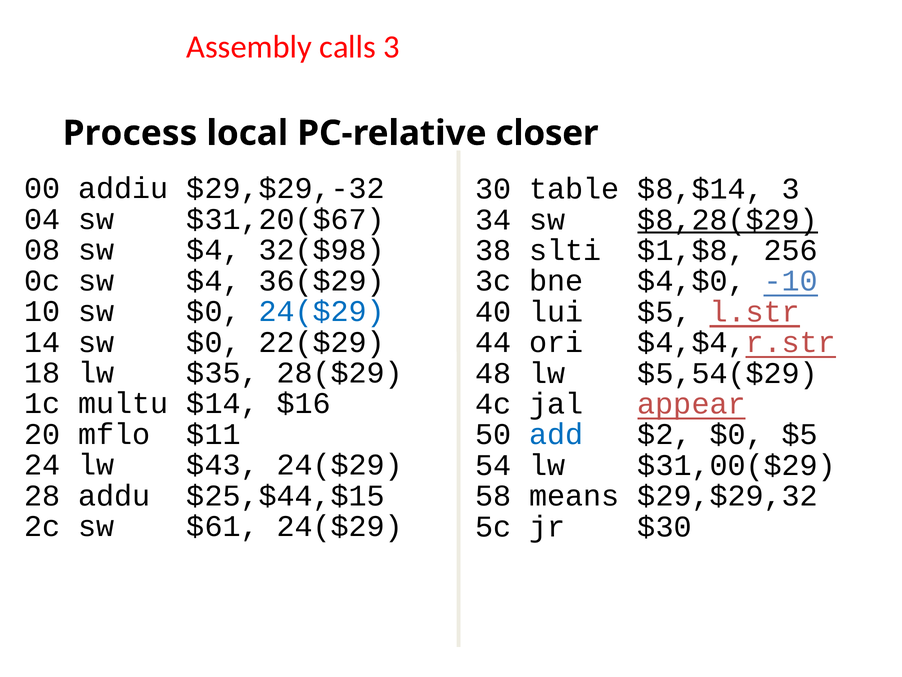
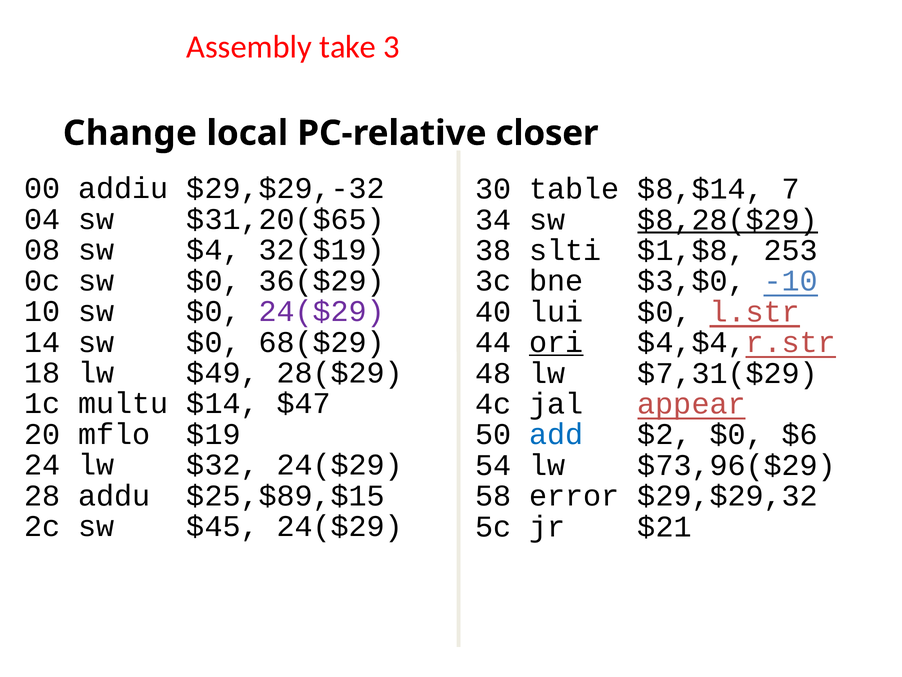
calls: calls -> take (348, 47)
Process: Process -> Change (130, 133)
$8,$14 3: 3 -> 7 (791, 189)
$31,20($67: $31,20($67 -> $31,20($65 (286, 219)
32($98: 32($98 -> 32($19 (322, 250)
256: 256 -> 253 (791, 250)
0c sw $4: $4 -> $0 (214, 280)
$4,$0: $4,$0 -> $3,$0 (692, 281)
24($29 colour: blue -> purple (322, 311)
lui $5: $5 -> $0 (665, 311)
22($29: 22($29 -> 68($29 (322, 342)
ori underline: none -> present (556, 342)
$35: $35 -> $49 (223, 373)
$5,54($29: $5,54($29 -> $7,31($29 (728, 373)
$16: $16 -> $47 (304, 403)
$11: $11 -> $19 (214, 434)
$0 $5: $5 -> $6 (800, 434)
$43: $43 -> $32 (223, 465)
$31,00($29: $31,00($29 -> $73,96($29 (737, 465)
$25,$44,$15: $25,$44,$15 -> $25,$89,$15 (286, 495)
means: means -> error (574, 496)
$61: $61 -> $45 (223, 526)
$30: $30 -> $21 (665, 526)
